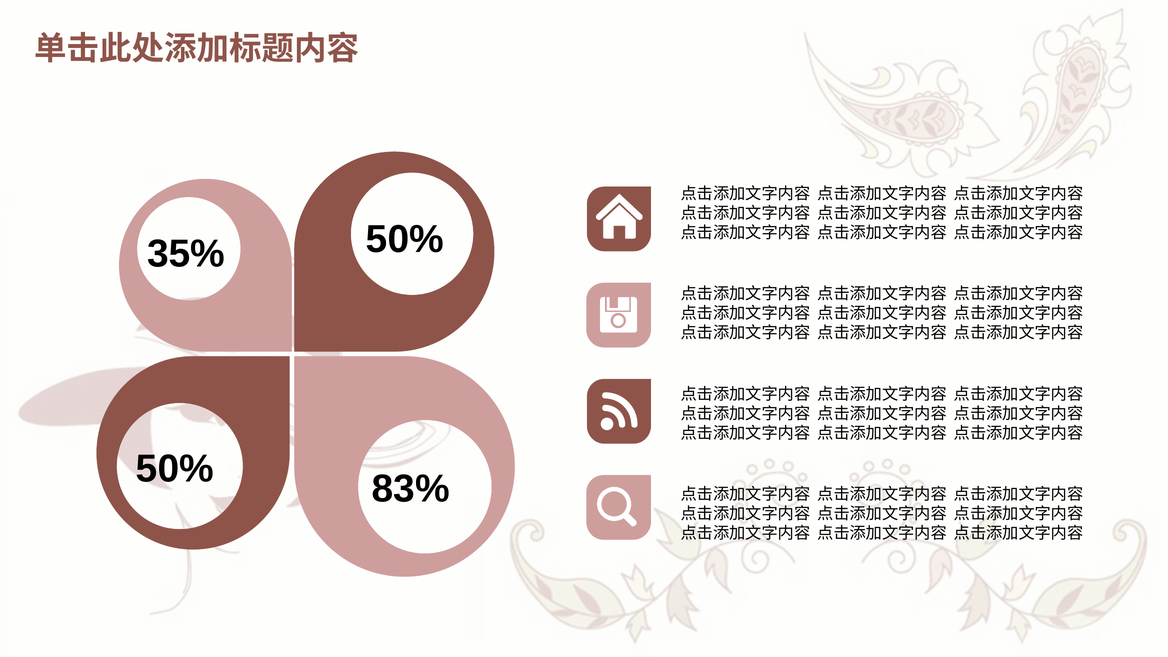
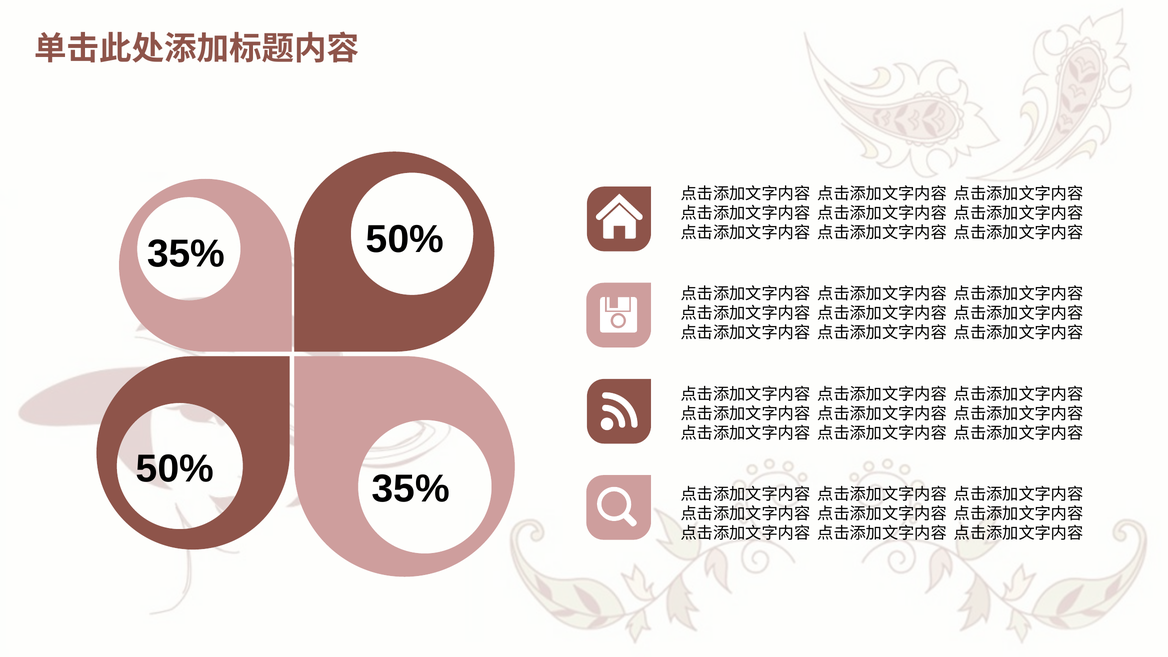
83%: 83% -> 35% (411, 489)
